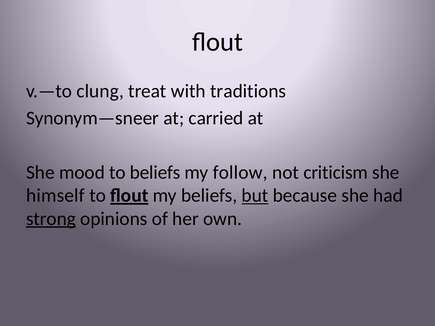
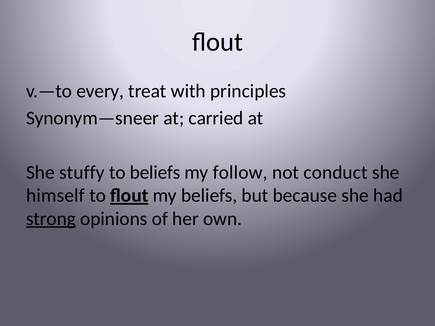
clung: clung -> every (100, 91)
traditions: traditions -> principles (248, 91)
mood: mood -> stuffy (82, 172)
criticism: criticism -> conduct (336, 172)
but underline: present -> none (255, 196)
